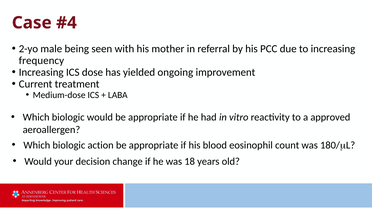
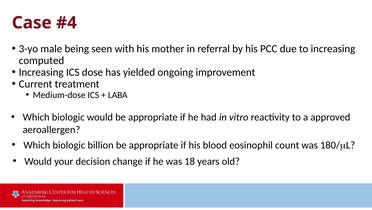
2-yo: 2-yo -> 3-yo (28, 49)
frequency: frequency -> computed (41, 60)
action: action -> billion (101, 145)
